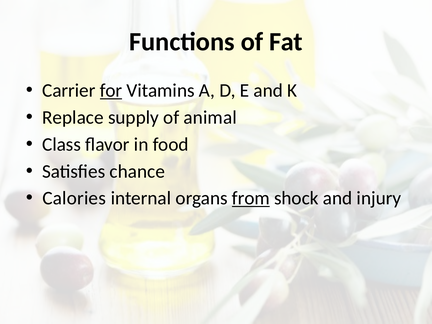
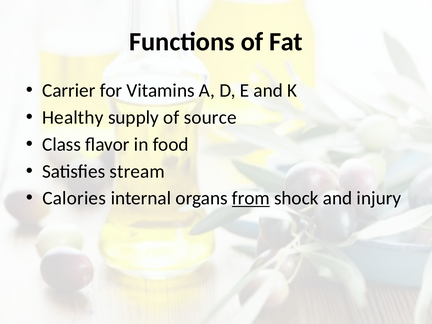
for underline: present -> none (111, 91)
Replace: Replace -> Healthy (73, 118)
animal: animal -> source (210, 118)
chance: chance -> stream (137, 171)
